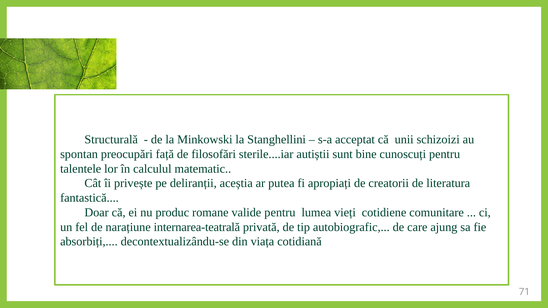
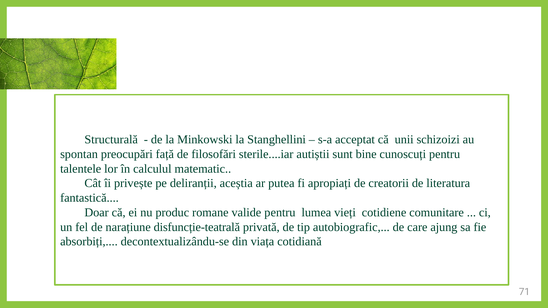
internarea-teatrală: internarea-teatrală -> disfuncție-teatrală (197, 227)
